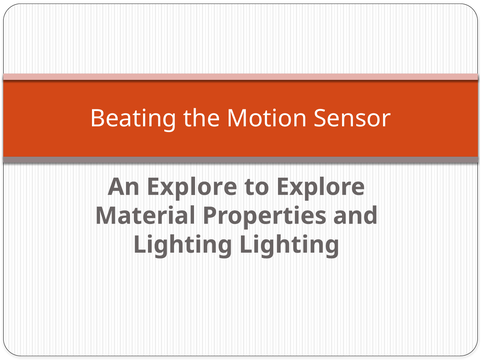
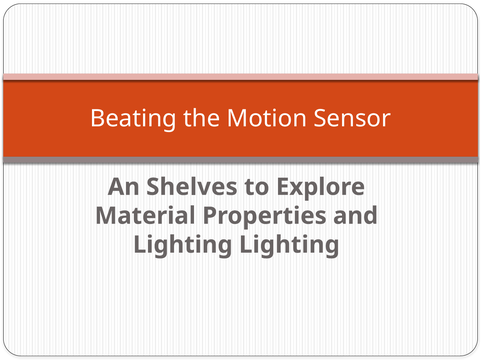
An Explore: Explore -> Shelves (192, 187)
